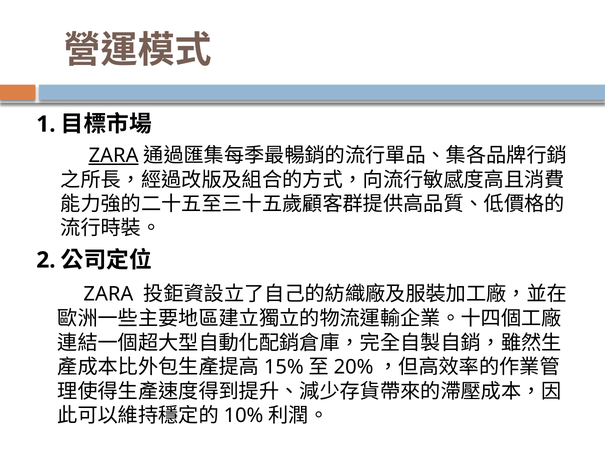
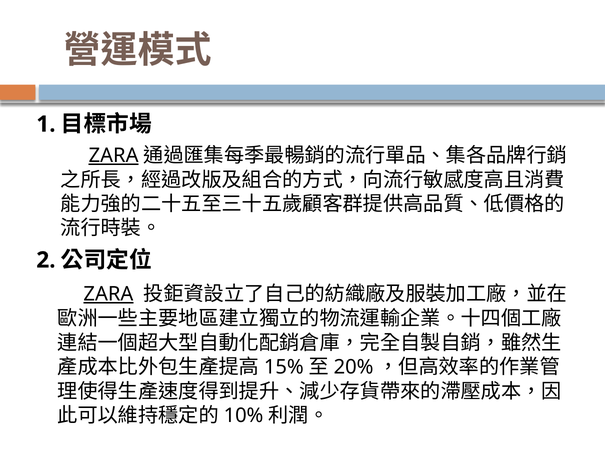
ZARA underline: none -> present (108, 294)
